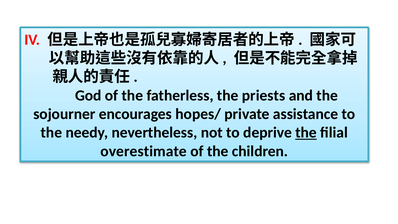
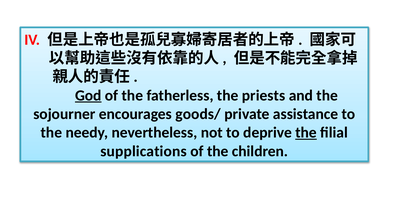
God underline: none -> present (88, 95)
hopes/: hopes/ -> goods/ (198, 114)
overestimate: overestimate -> supplications (144, 151)
